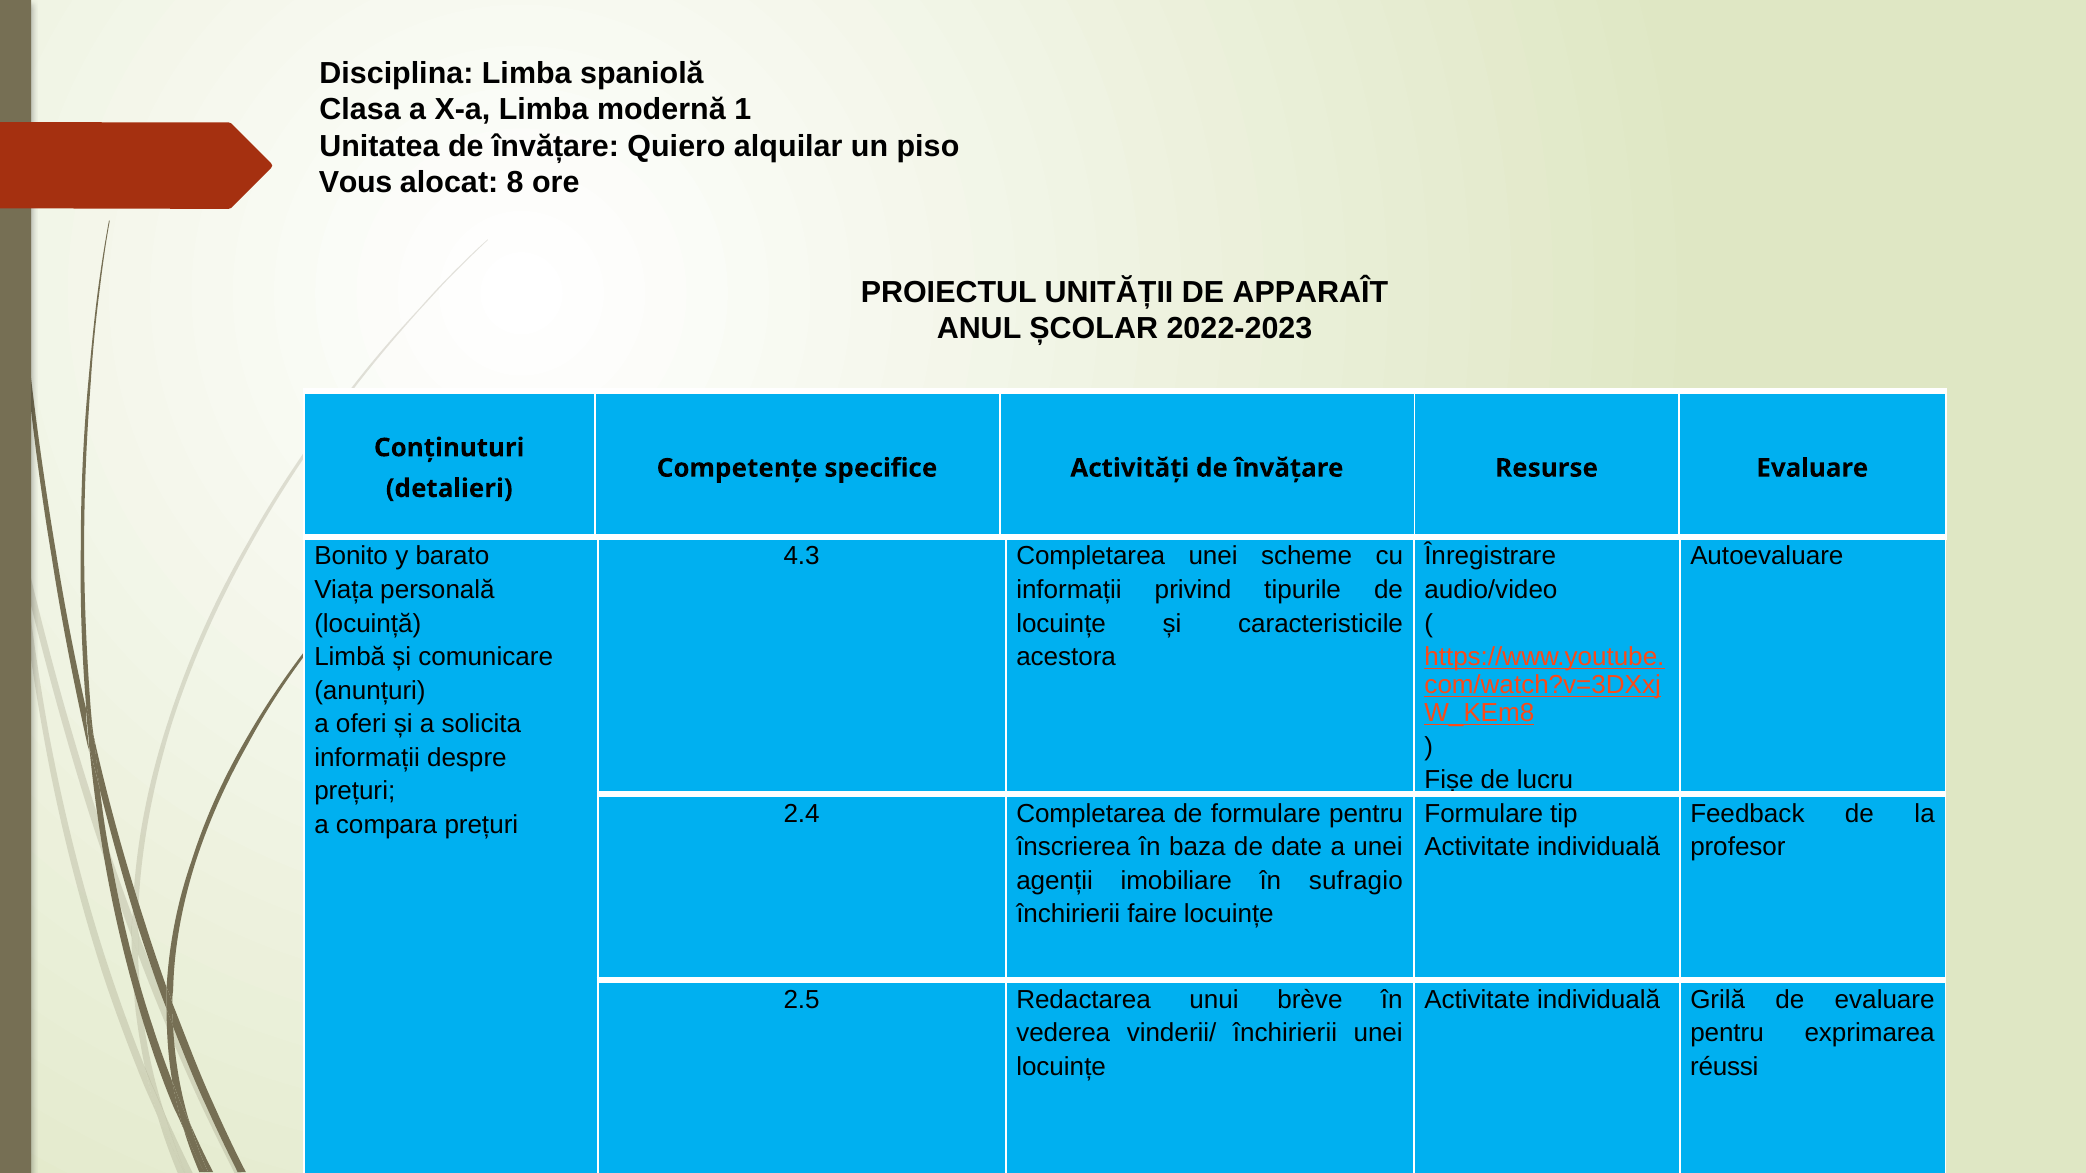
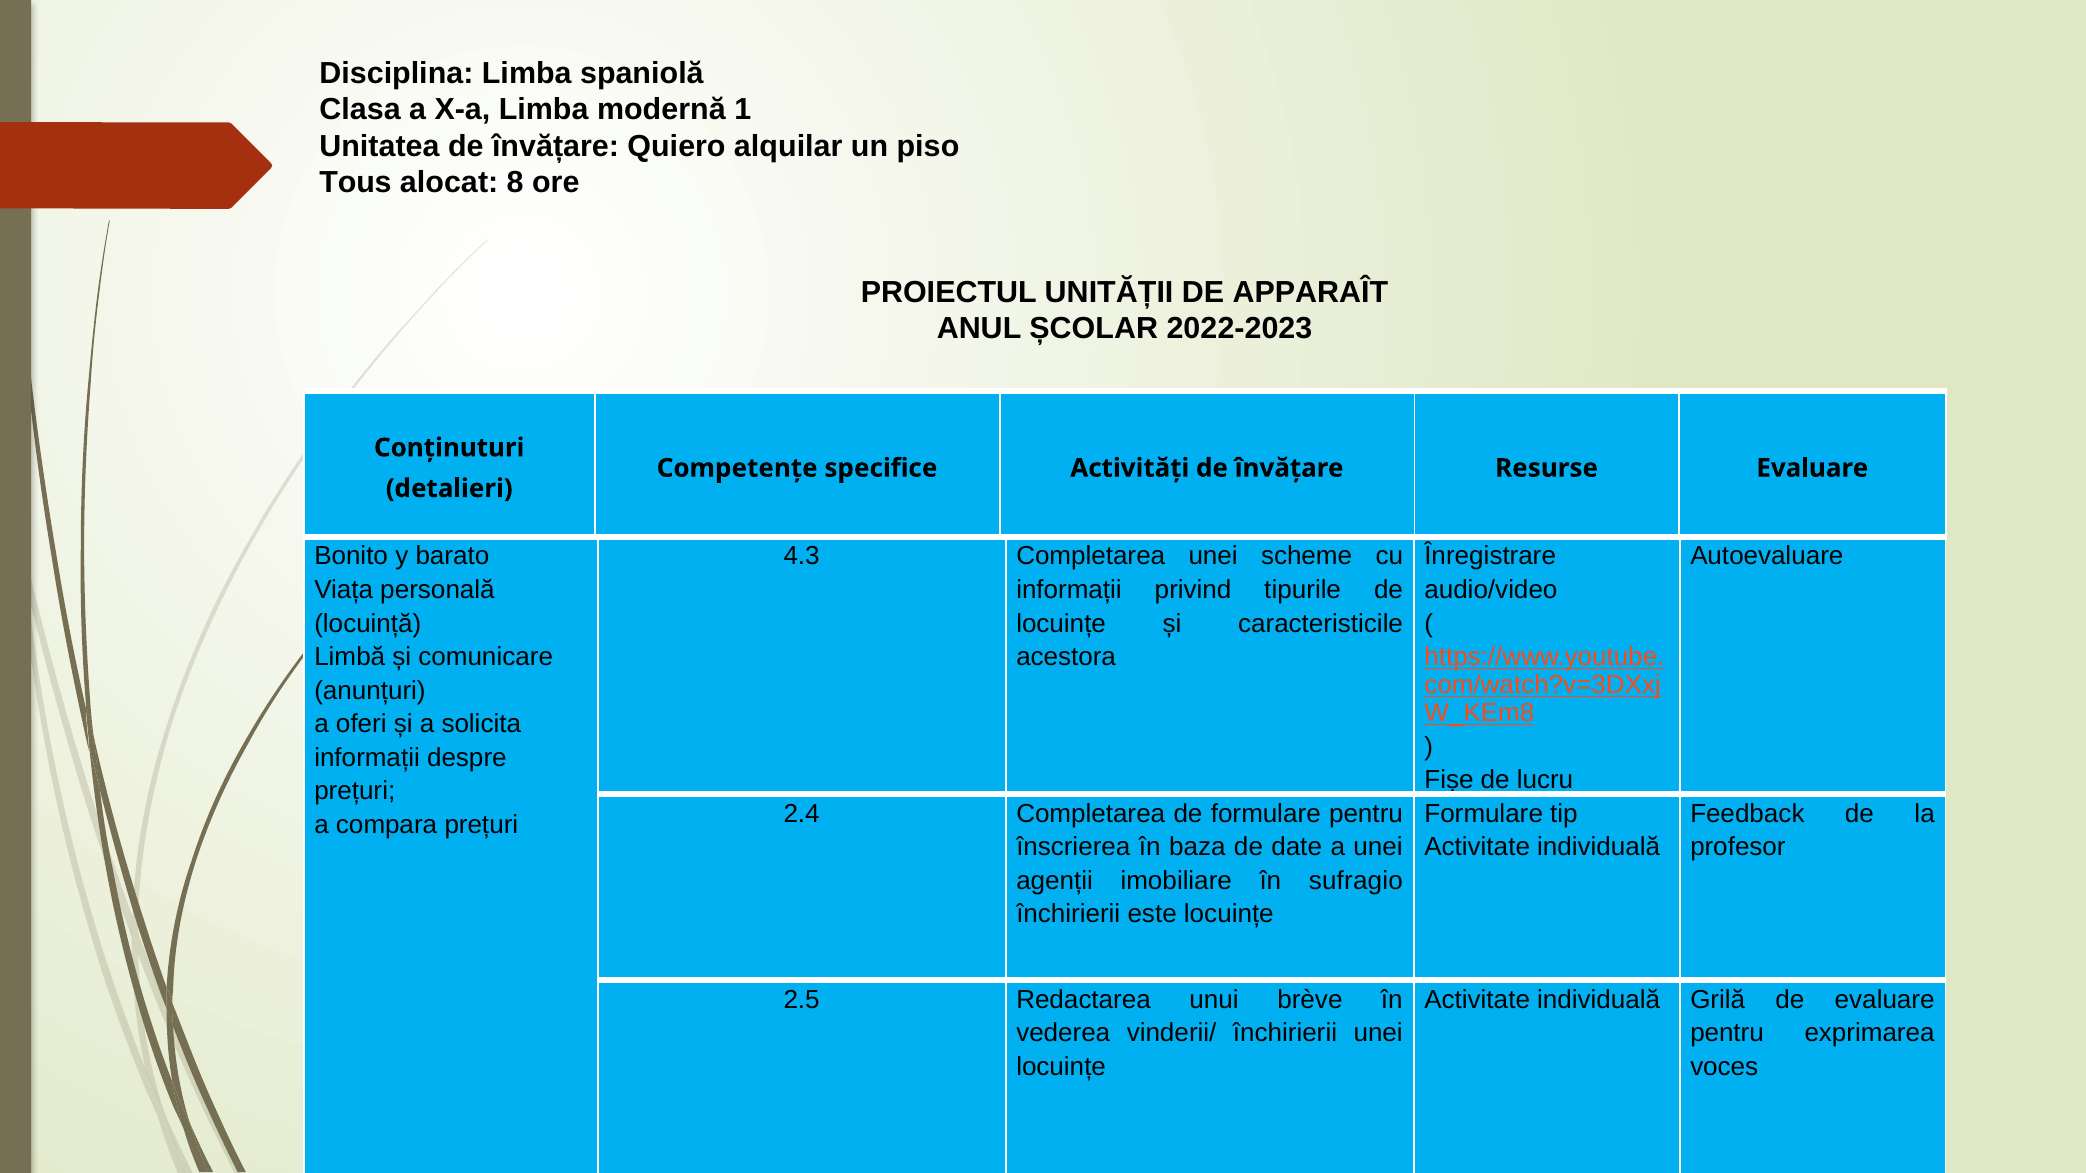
Vous: Vous -> Tous (356, 183)
faire: faire -> este (1152, 915)
réussi: réussi -> voces (1724, 1067)
